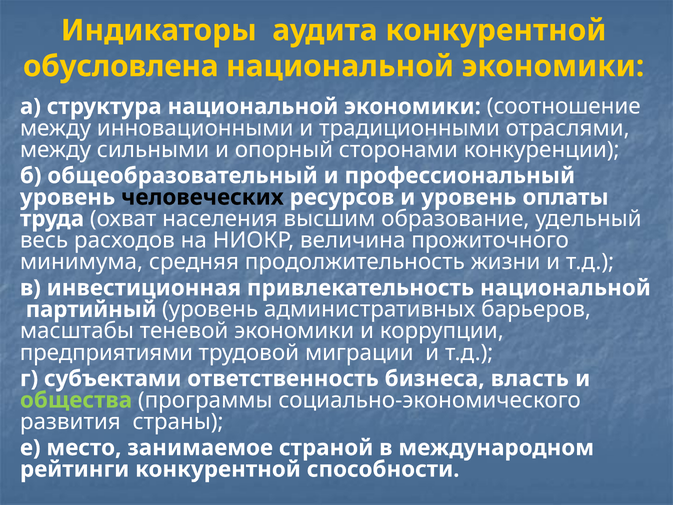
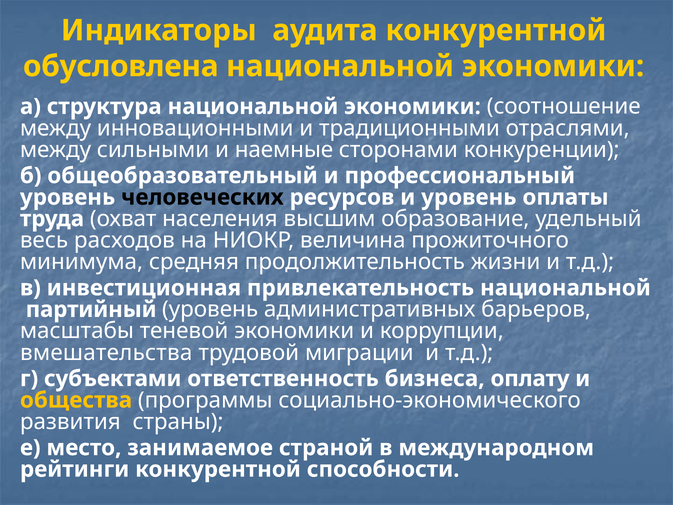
опорный: опорный -> наемные (284, 150)
предприятиями: предприятиями -> вмешательства (106, 352)
власть: власть -> оплату (530, 378)
общества colour: light green -> yellow (76, 400)
